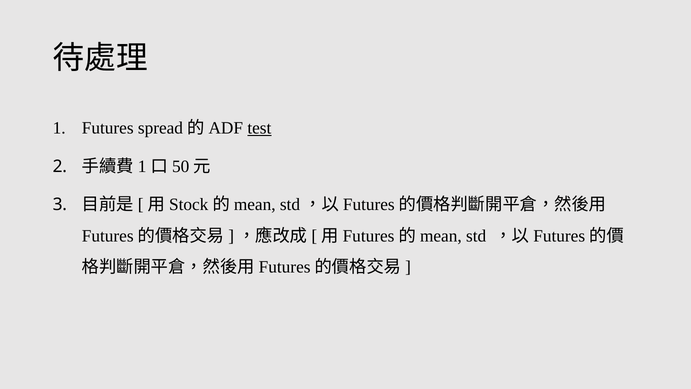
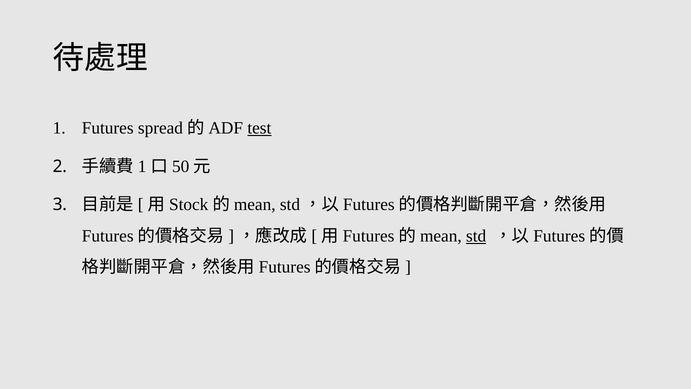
std underline: none -> present (476, 236)
